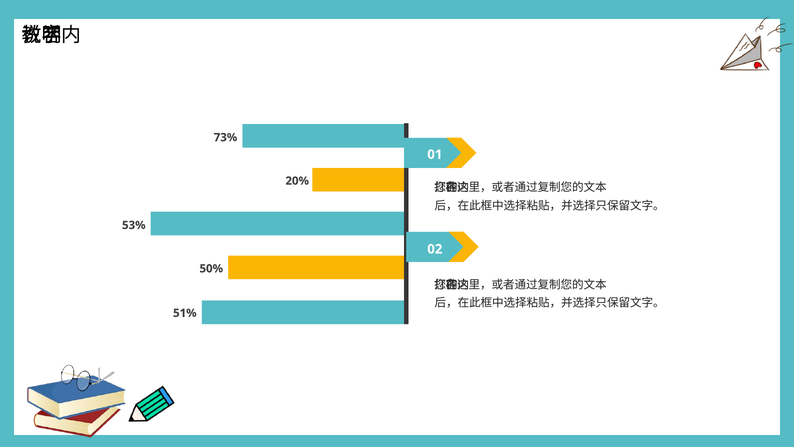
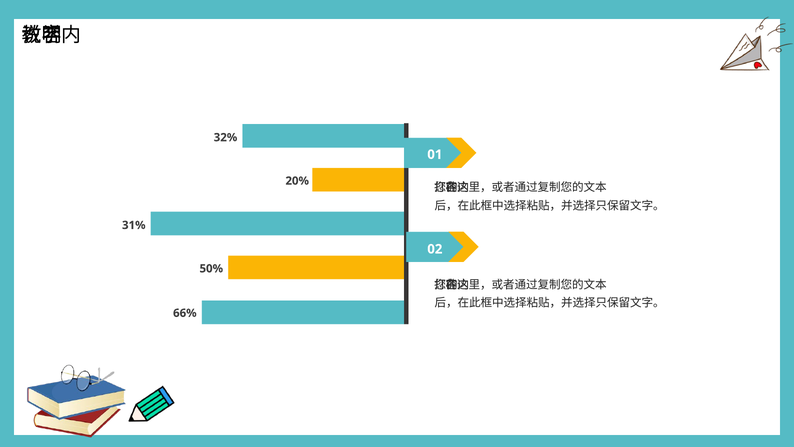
73%: 73% -> 32% (225, 137)
53%: 53% -> 31% (134, 225)
51%: 51% -> 66% (185, 313)
